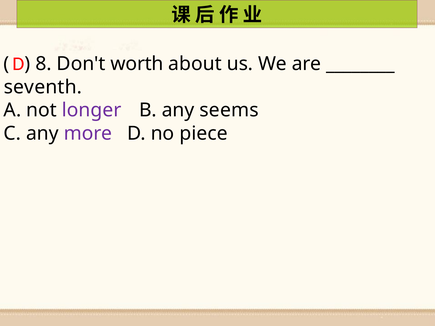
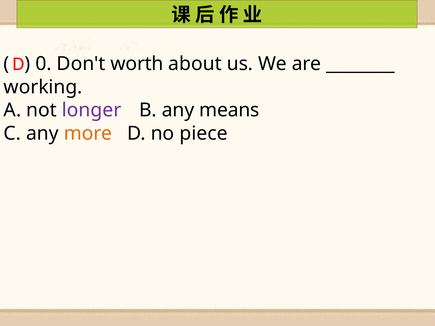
8: 8 -> 0 (43, 64)
seventh: seventh -> working (43, 87)
seems: seems -> means (229, 110)
more colour: purple -> orange (88, 134)
